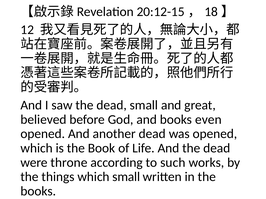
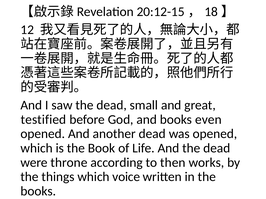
believed: believed -> testified (43, 120)
such: such -> then (173, 163)
which small: small -> voice (126, 177)
